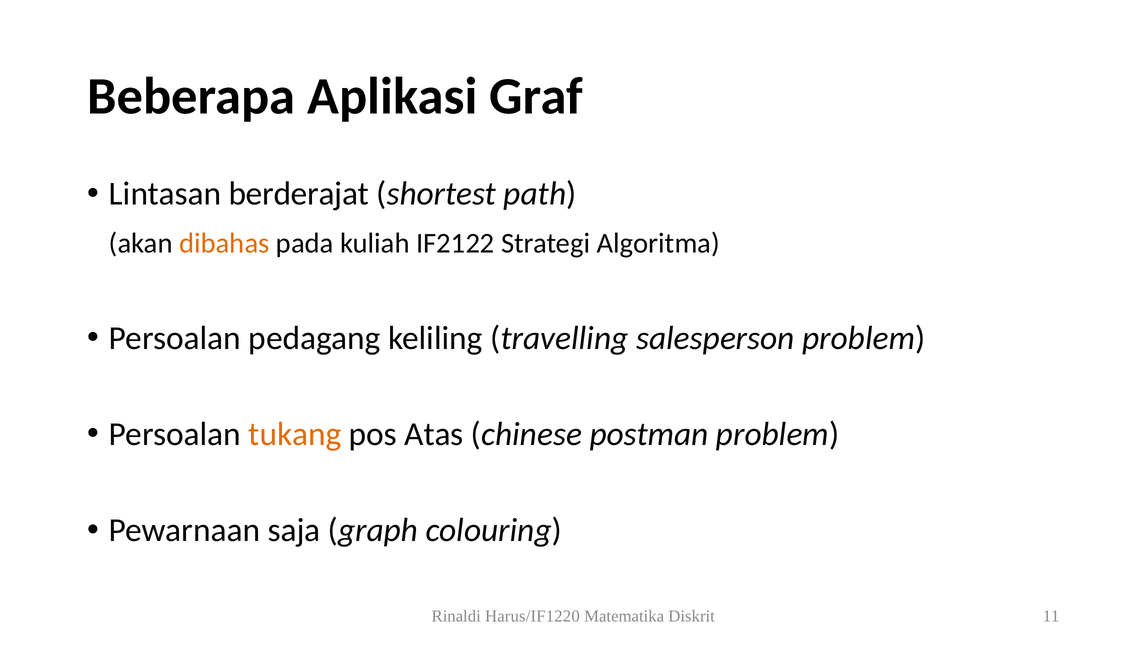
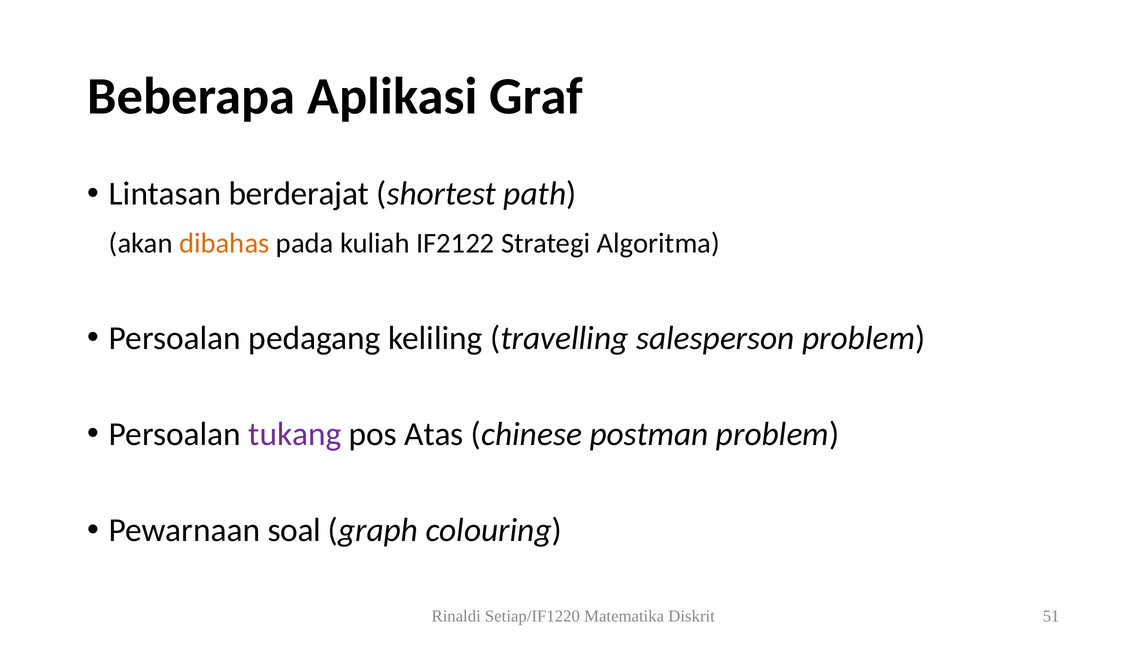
tukang colour: orange -> purple (295, 434)
saja: saja -> soal (294, 531)
Harus/IF1220: Harus/IF1220 -> Setiap/IF1220 (532, 616)
11: 11 -> 51 (1051, 616)
